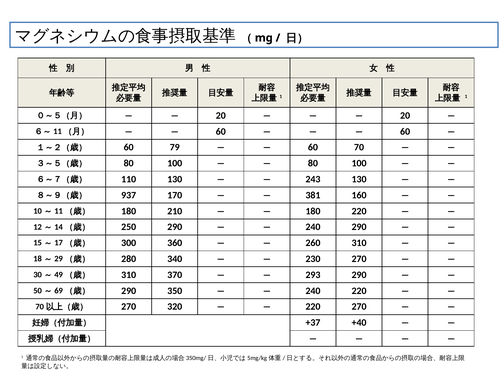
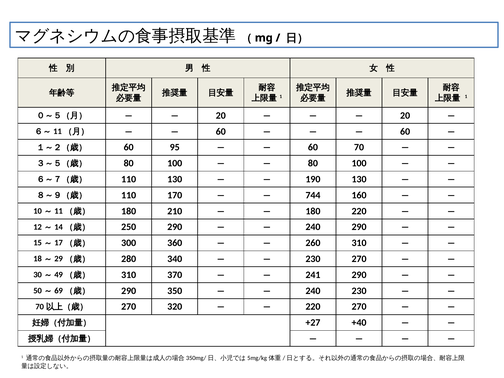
79: 79 -> 95 (175, 147)
243: 243 -> 190 (313, 179)
937: 937 -> 110 (129, 195)
381: 381 -> 744 (313, 195)
293: 293 -> 241 (313, 275)
240 220: 220 -> 230 (359, 291)
+37: +37 -> +27 (313, 323)
